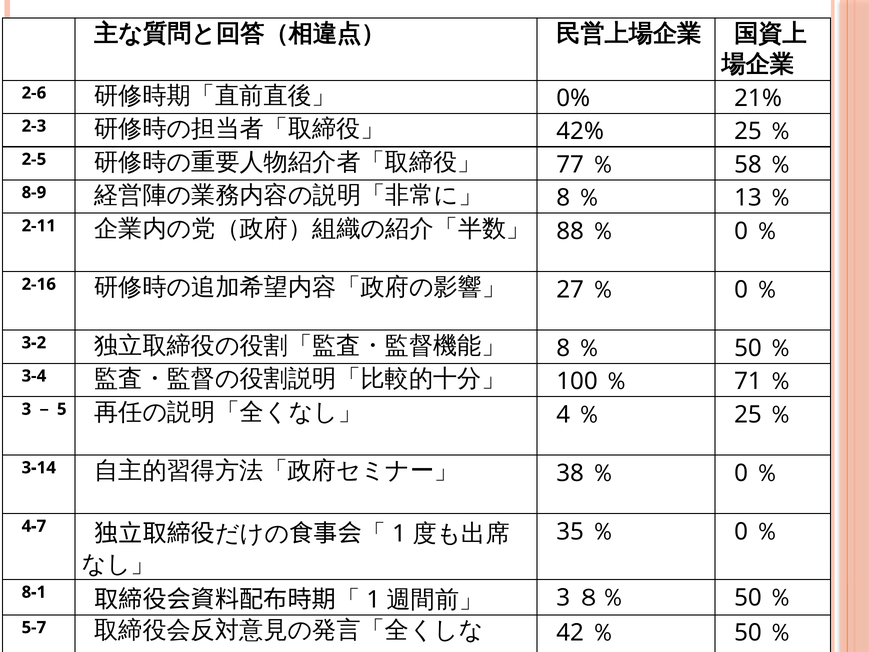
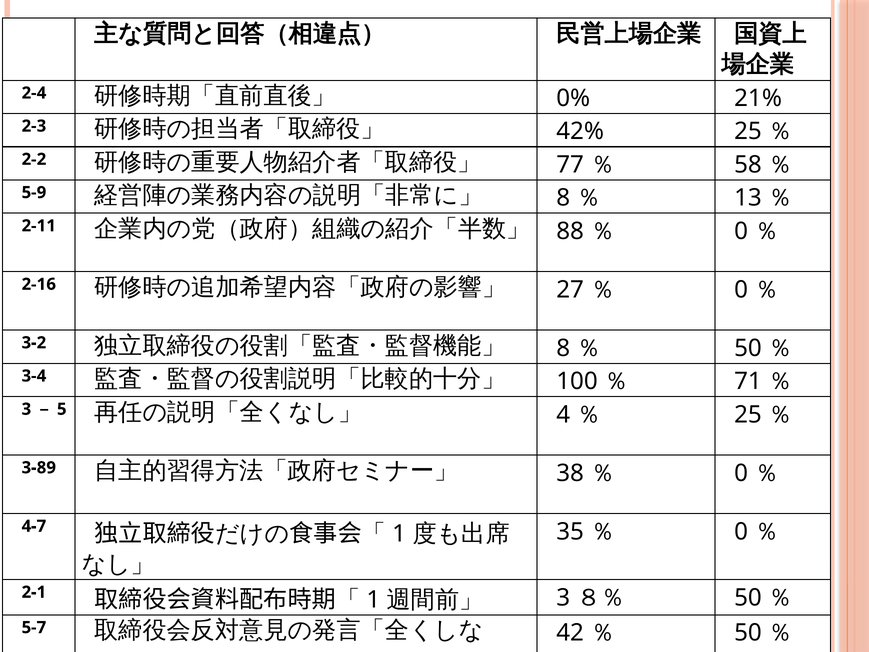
2-6: 2-6 -> 2-4 (34, 93)
2-5: 2-5 -> 2-2 (34, 159)
8-9: 8-9 -> 5-9 (34, 192)
3-14: 3-14 -> 3-89 (39, 468)
8-1: 8-1 -> 2-1 (34, 592)
